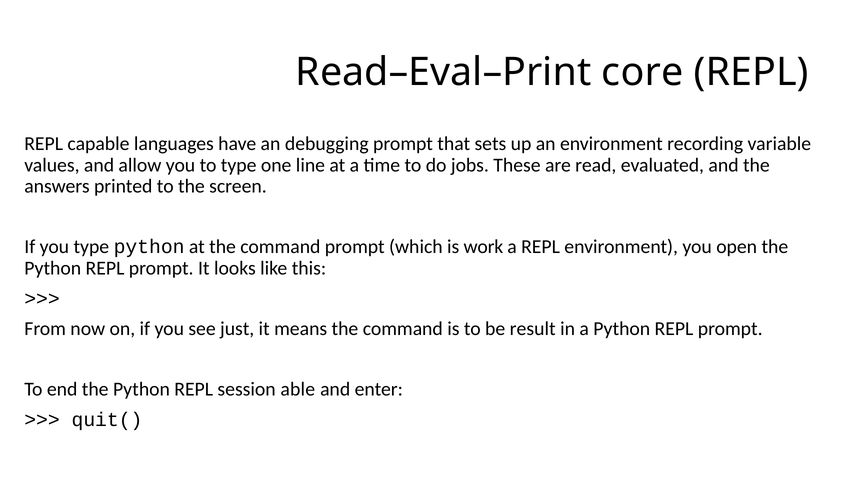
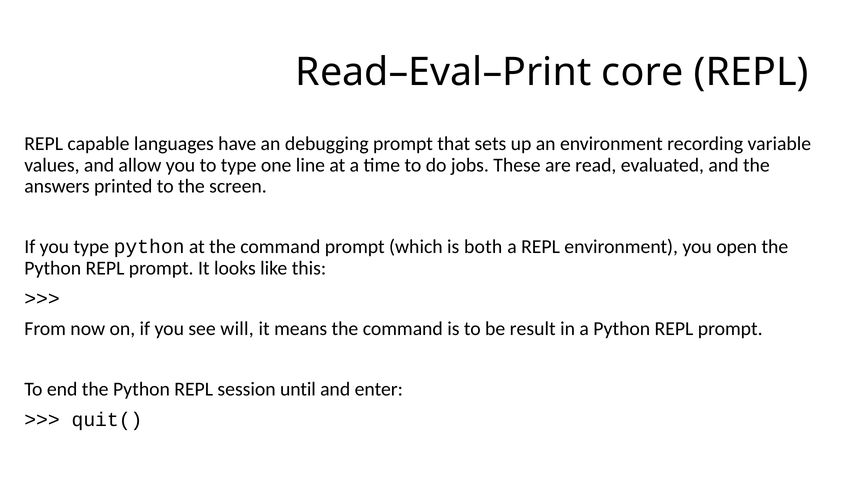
work: work -> both (483, 247)
just: just -> will (237, 329)
able: able -> until (298, 390)
